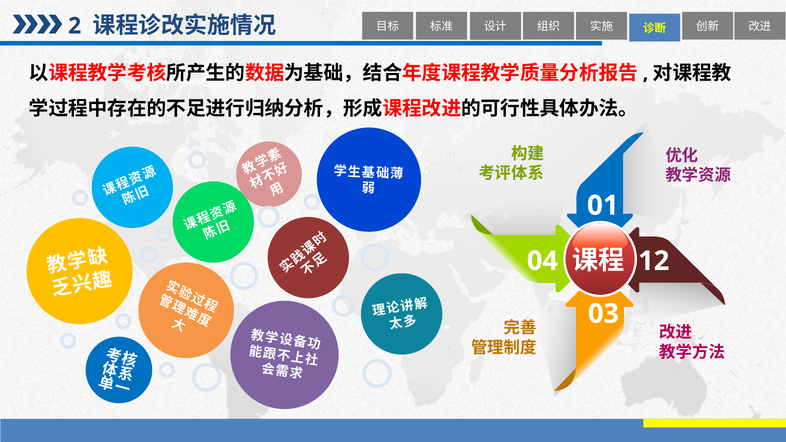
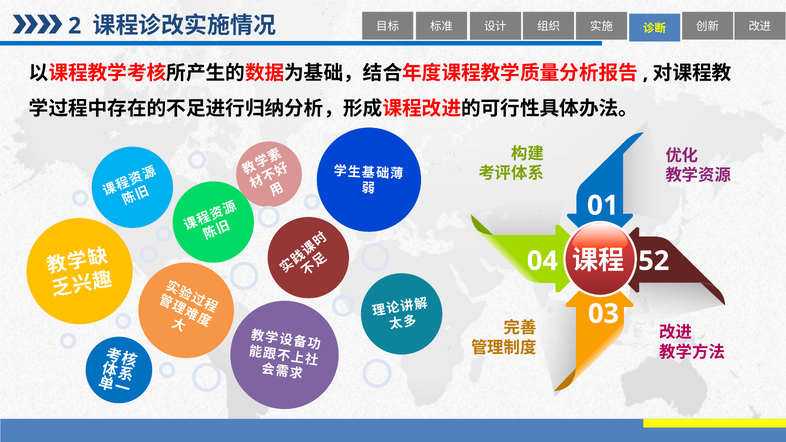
12: 12 -> 52 (654, 261)
